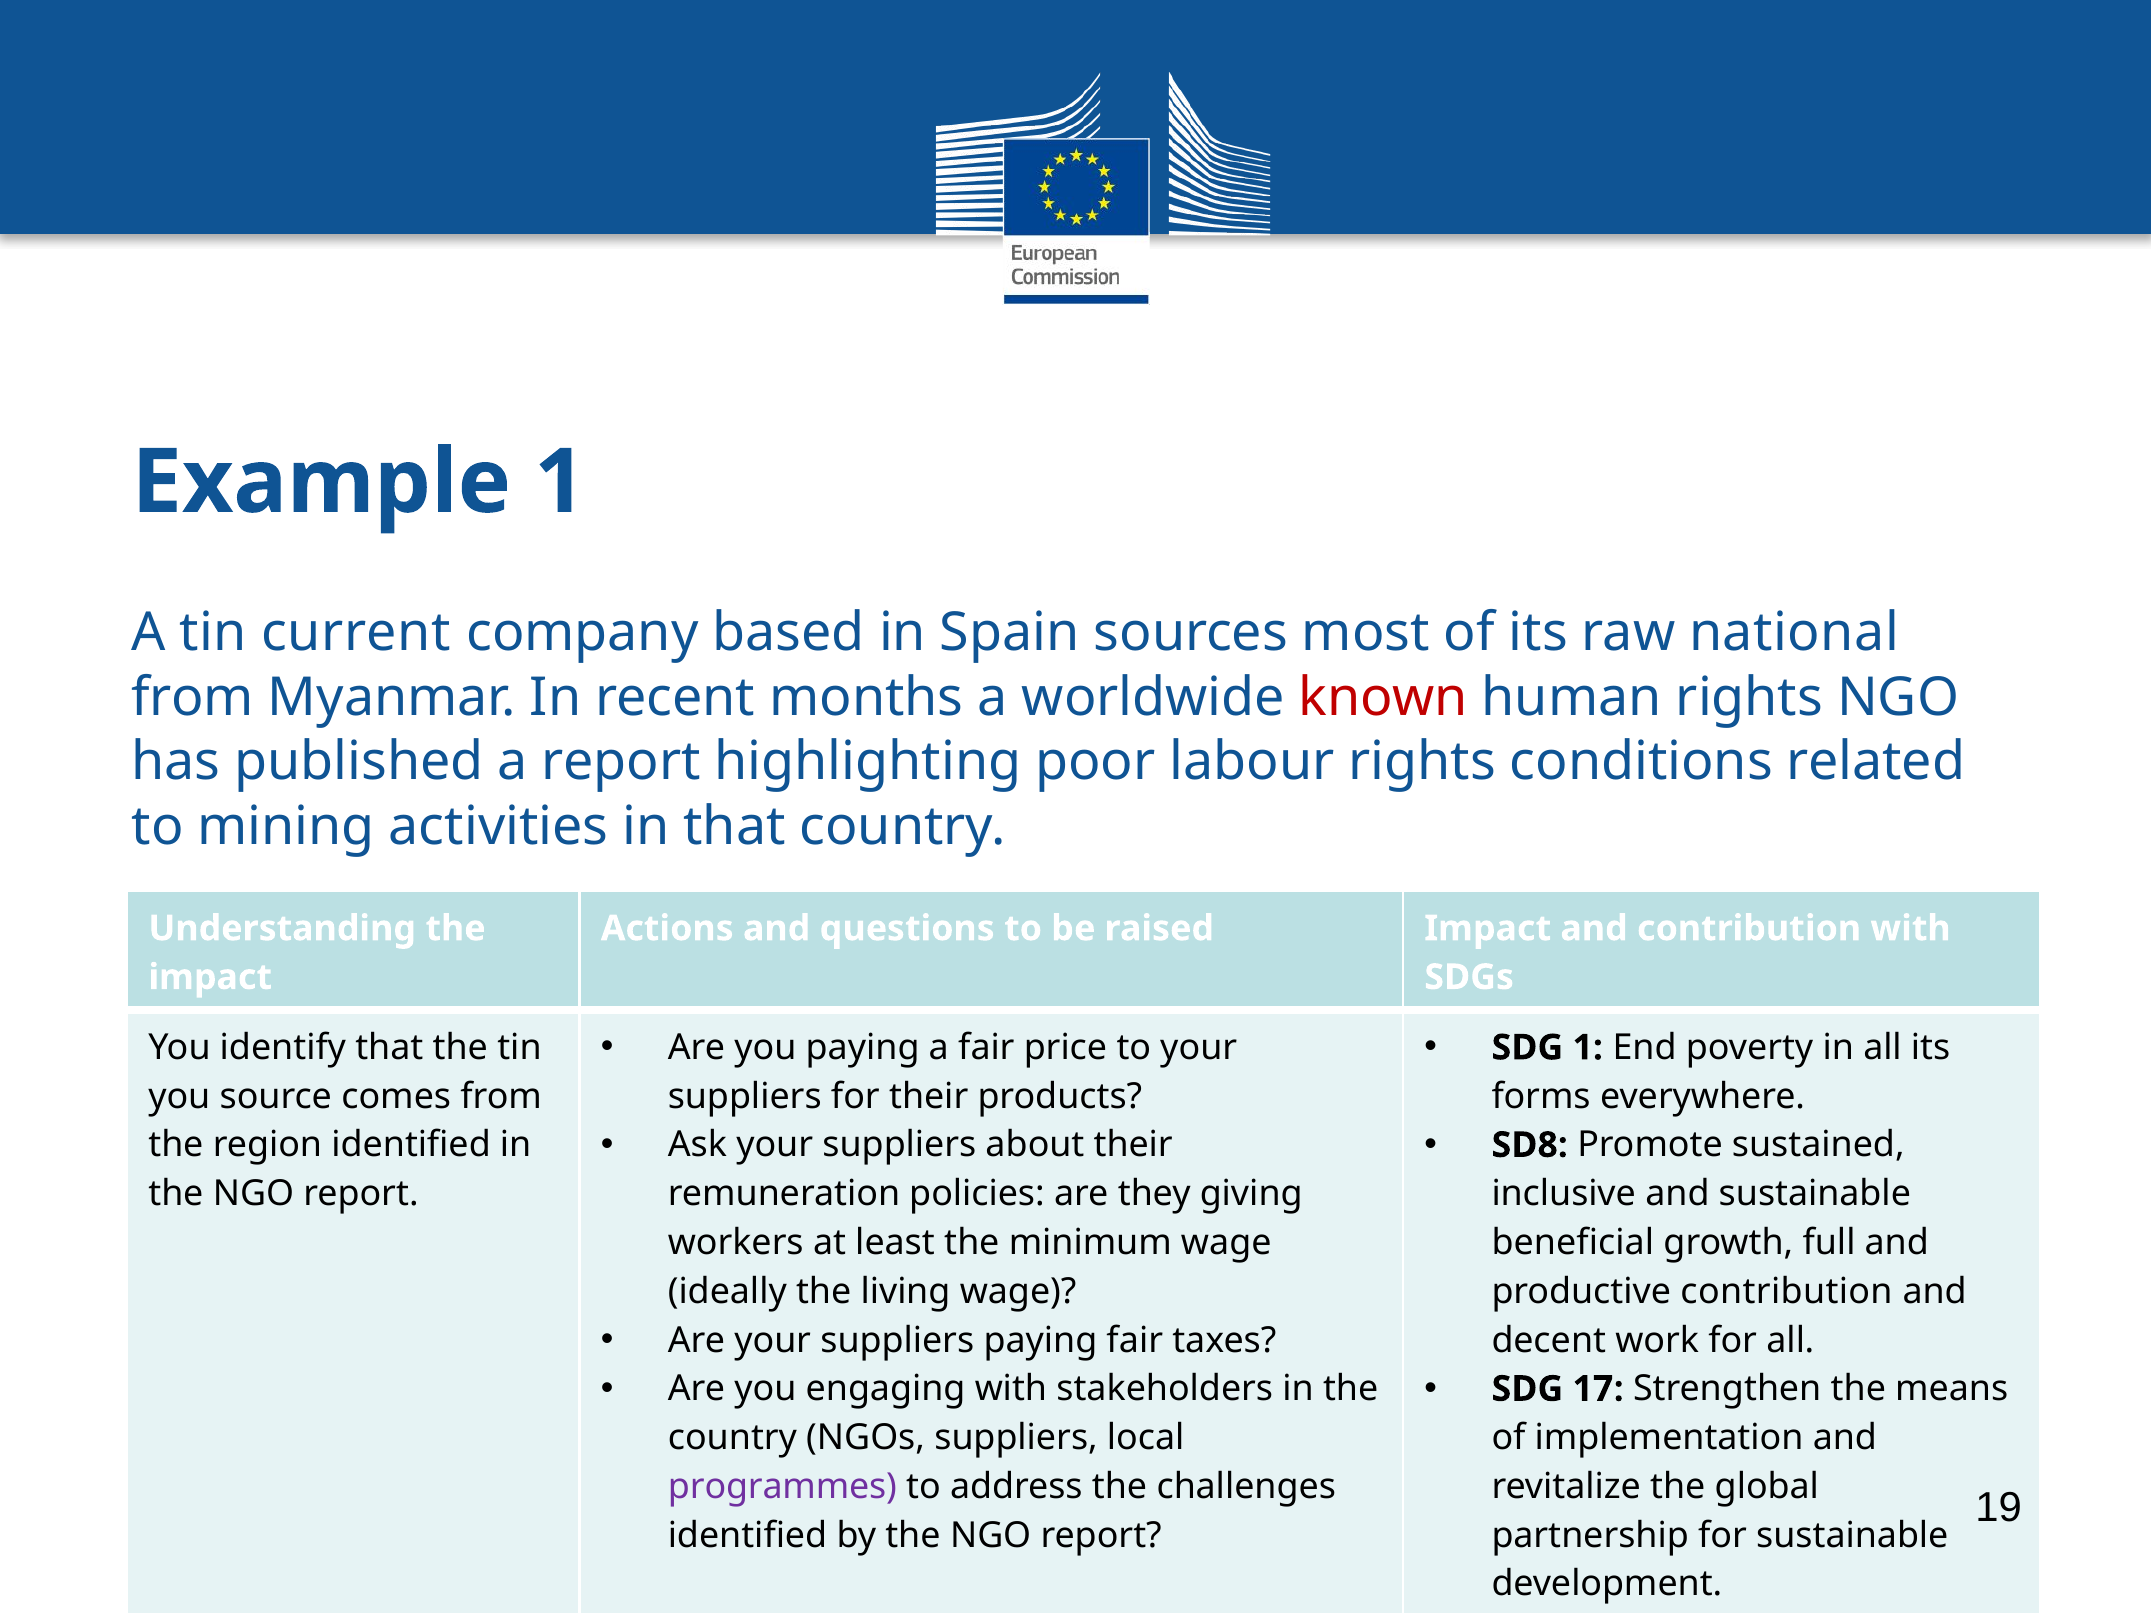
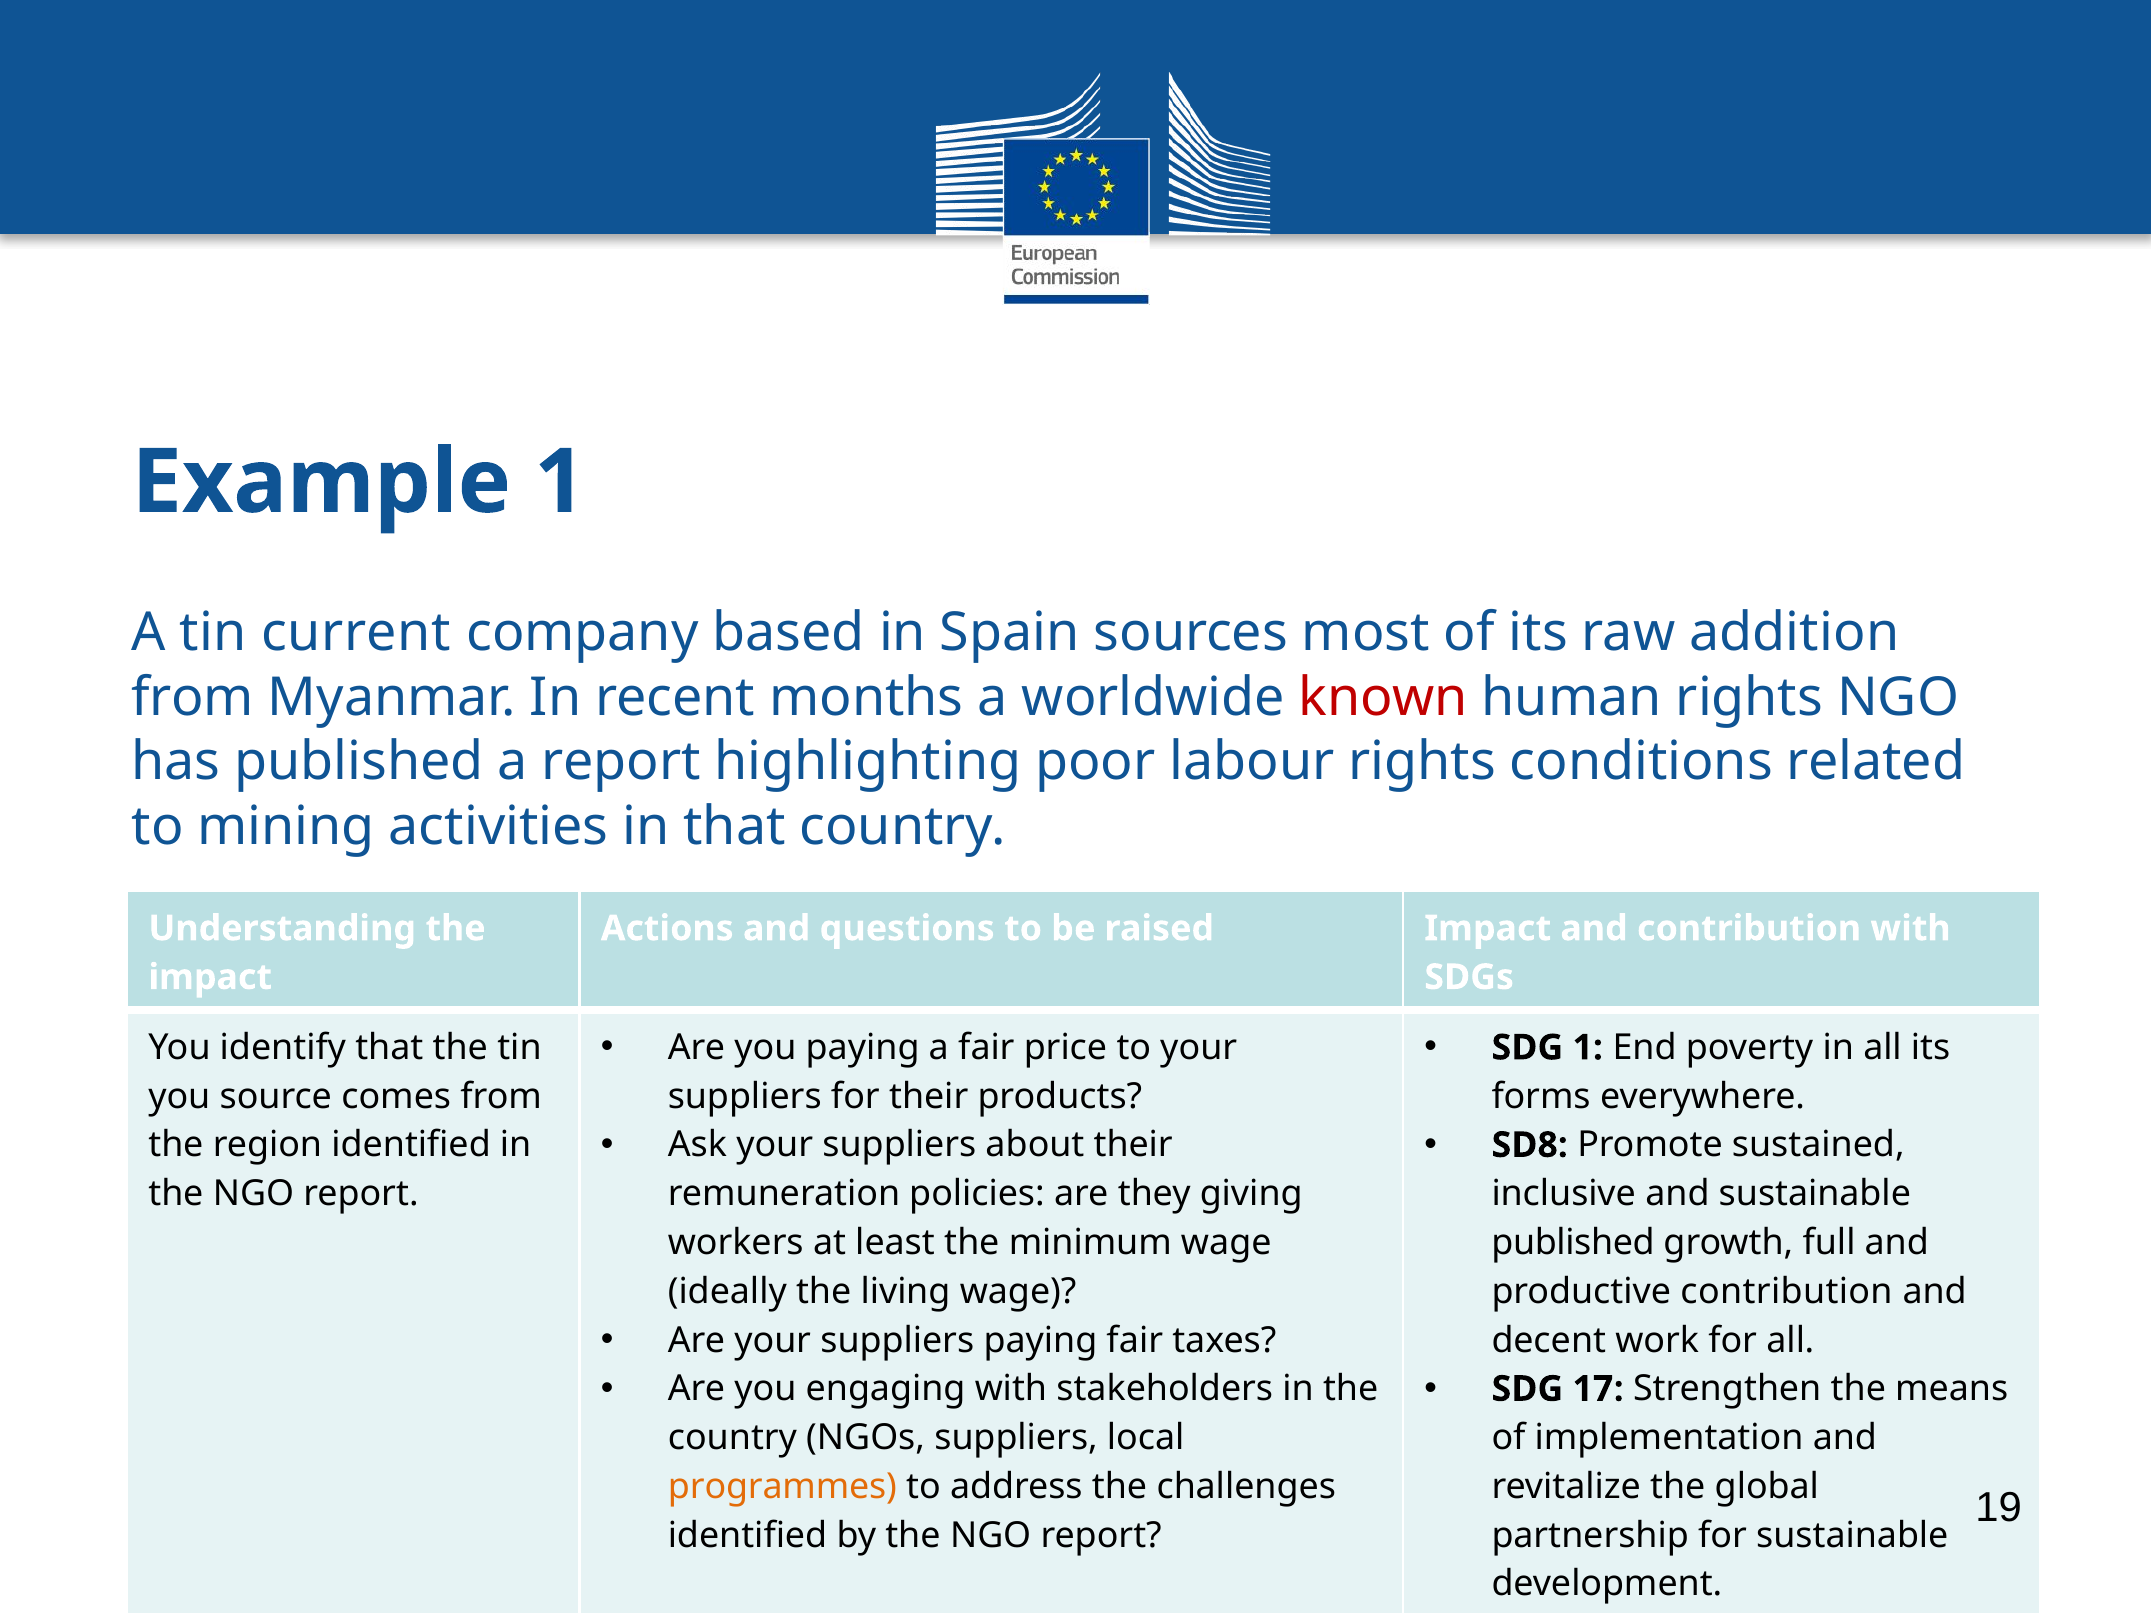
national: national -> addition (1794, 633)
beneficial: beneficial -> published (1573, 1243)
programmes colour: purple -> orange (782, 1487)
